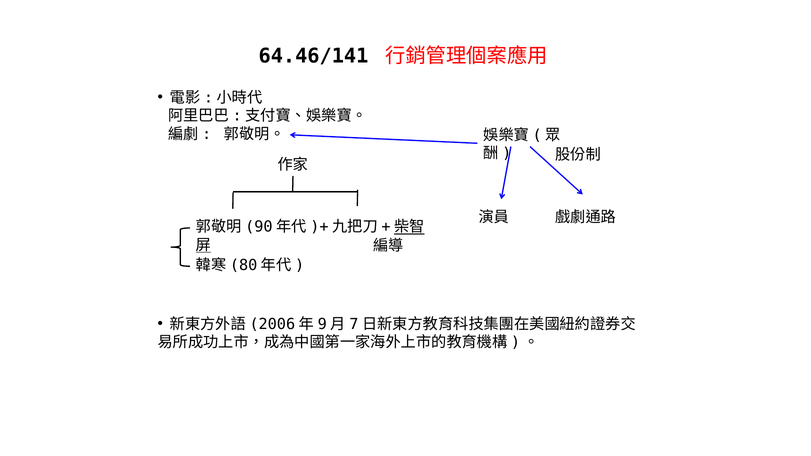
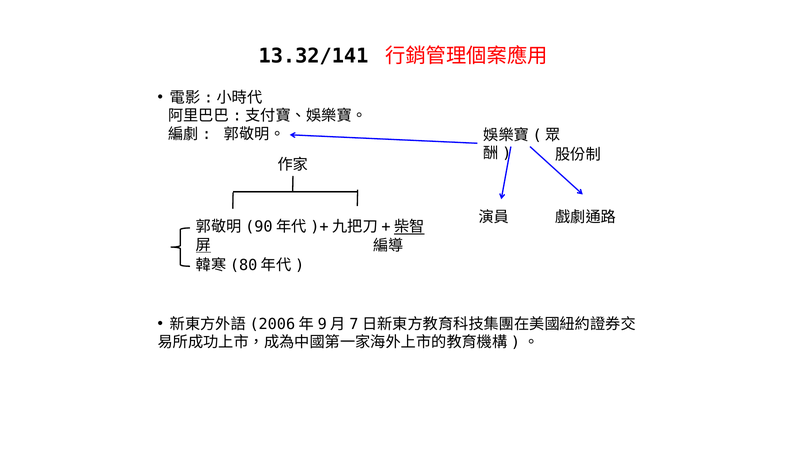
64.46/141: 64.46/141 -> 13.32/141 (313, 56)
